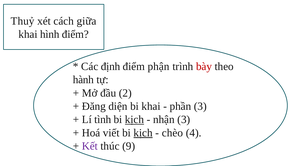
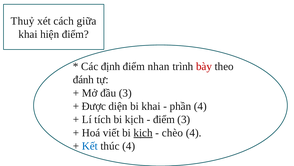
hình: hình -> hiện (50, 34)
phận: phận -> nhan (159, 66)
hành: hành -> đánh (83, 79)
đầu 2: 2 -> 3 (125, 93)
Đăng: Đăng -> Được (94, 106)
phần 3: 3 -> 4 (200, 106)
tình: tình -> tích (103, 119)
kịch underline: present -> none (134, 119)
nhận: nhận -> điểm (164, 119)
Kết colour: purple -> blue (90, 146)
thúc 9: 9 -> 4 (129, 146)
